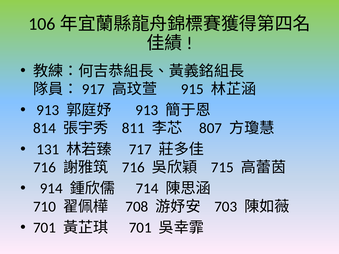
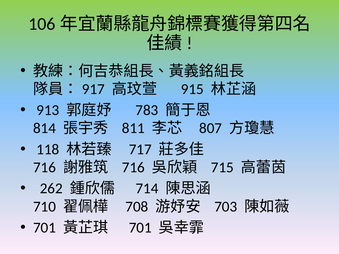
913: 913 -> 783 (147, 110)
131: 131 -> 118 (48, 149)
914: 914 -> 262 (51, 189)
